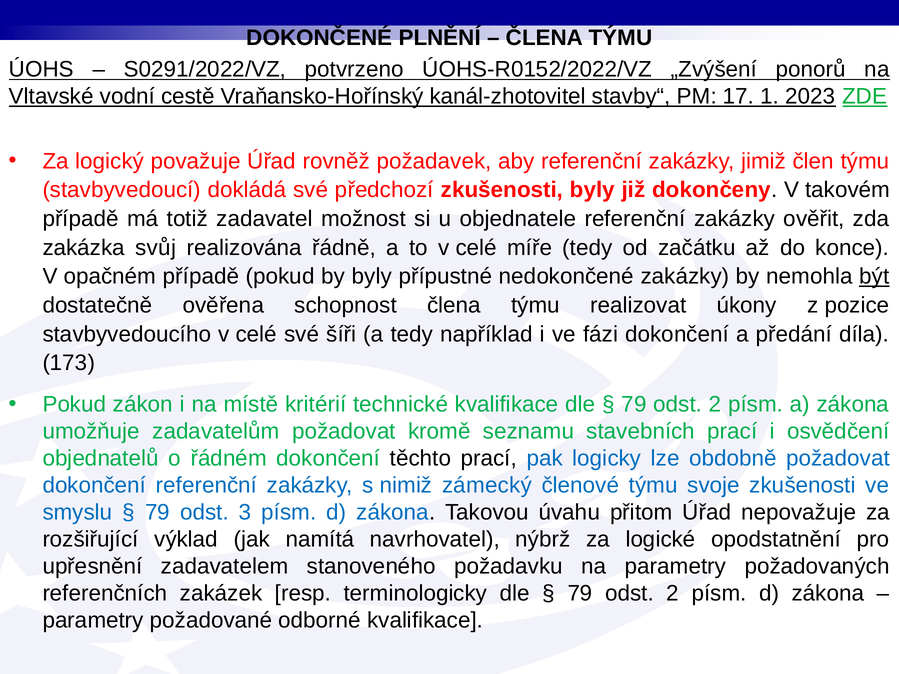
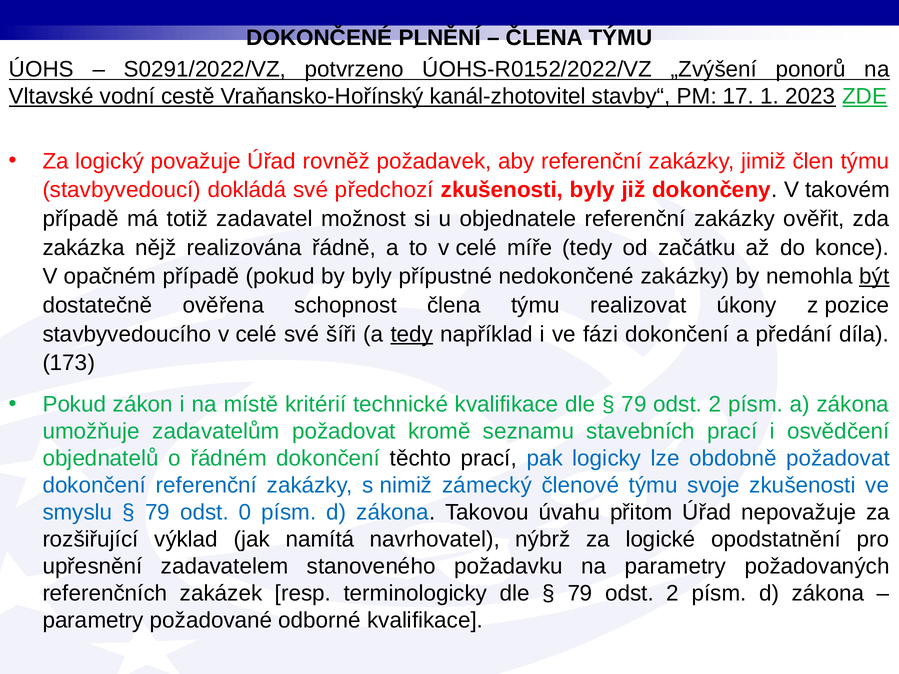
svůj: svůj -> nějž (156, 248)
tedy underline: none -> present (412, 334)
3: 3 -> 0 (245, 513)
